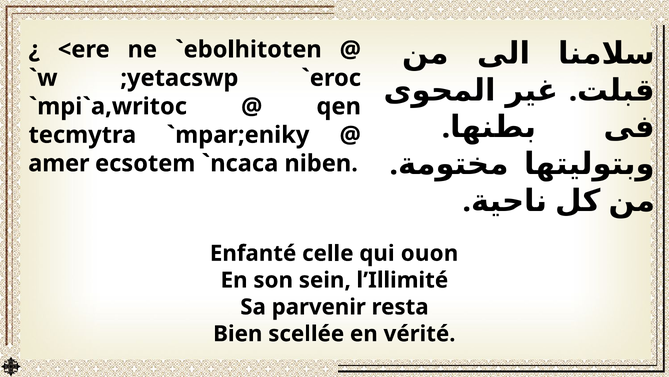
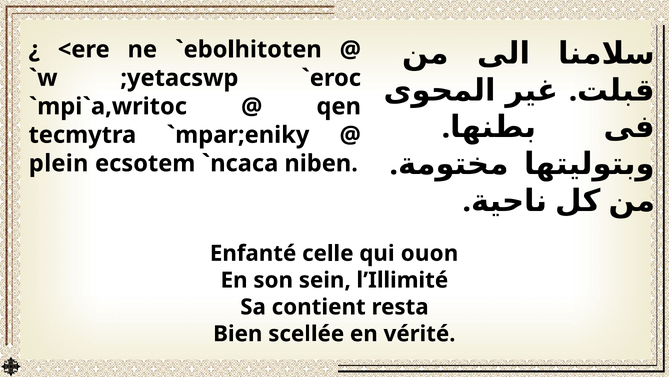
amer: amer -> plein (59, 163)
parvenir: parvenir -> contient (319, 306)
